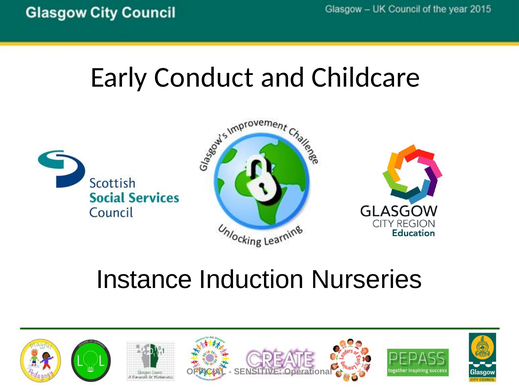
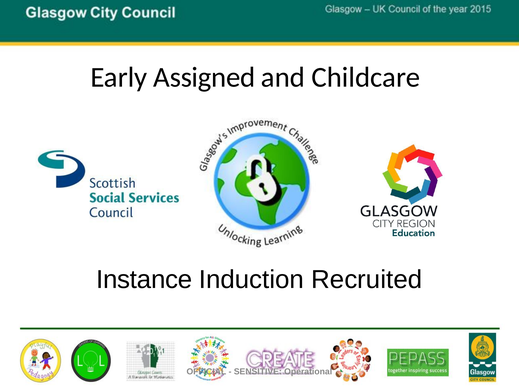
Conduct: Conduct -> Assigned (204, 78)
Nurseries: Nurseries -> Recruited (367, 280)
